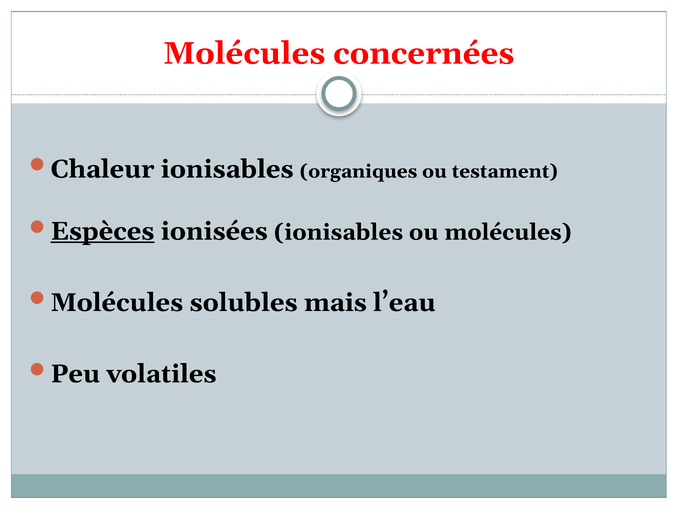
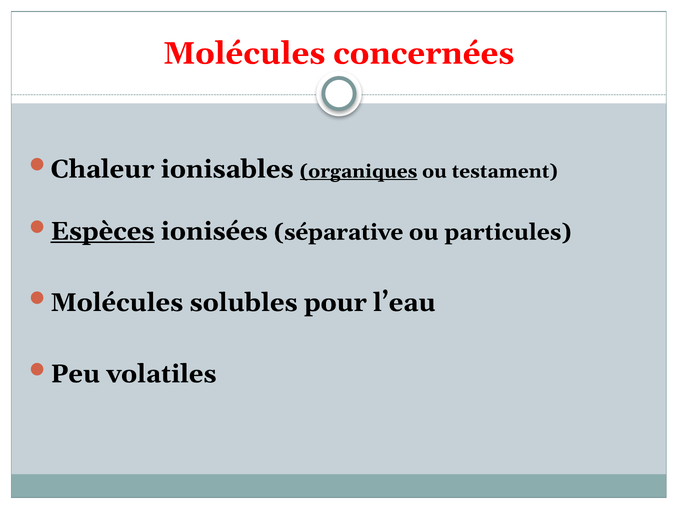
organiques underline: none -> present (359, 171)
ionisées ionisables: ionisables -> séparative (339, 232)
ou molécules: molécules -> particules (508, 232)
mais: mais -> pour (335, 302)
